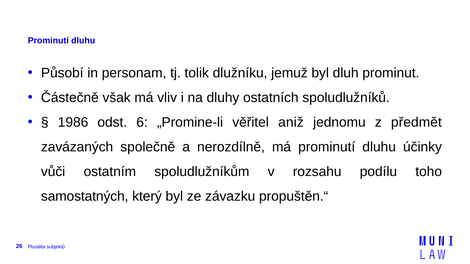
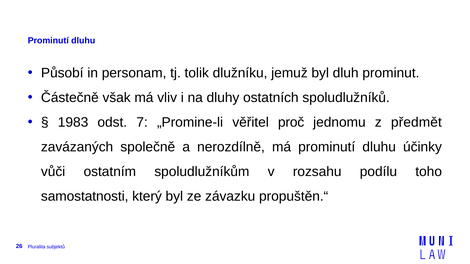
1986: 1986 -> 1983 (73, 123)
6: 6 -> 7 (142, 123)
aniž: aniž -> proč (291, 123)
samostatných: samostatných -> samostatnosti (85, 197)
